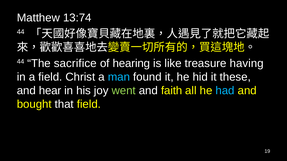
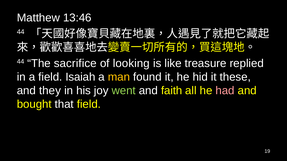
13:74: 13:74 -> 13:46 (77, 18)
hearing: hearing -> looking (131, 63)
having: having -> replied (247, 63)
Christ: Christ -> Isaiah (80, 77)
man colour: light blue -> yellow (119, 77)
hear: hear -> they (50, 91)
had colour: light blue -> pink (225, 91)
